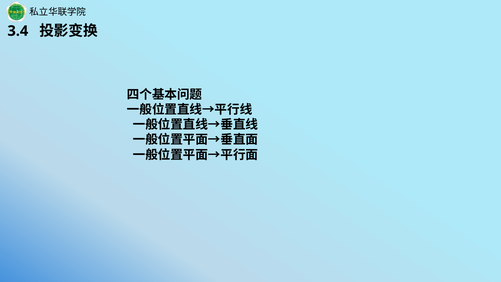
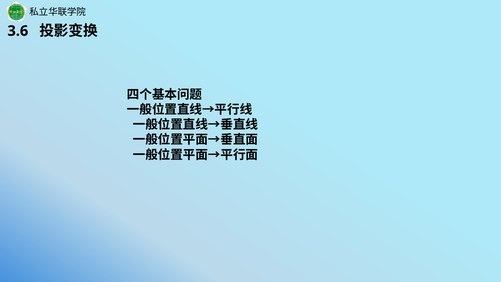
3.4: 3.4 -> 3.6 (18, 31)
